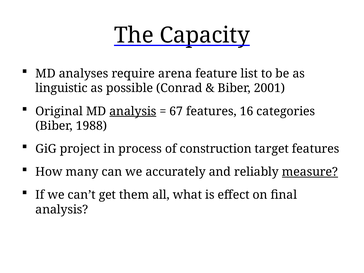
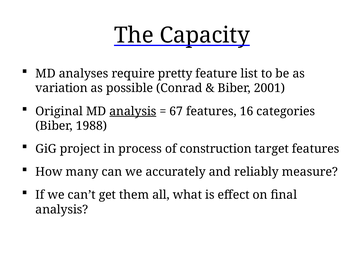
arena: arena -> pretty (175, 74)
linguistic: linguistic -> variation (62, 88)
measure underline: present -> none (310, 172)
